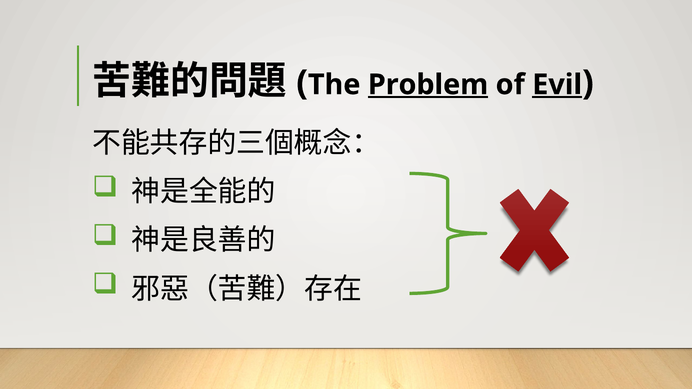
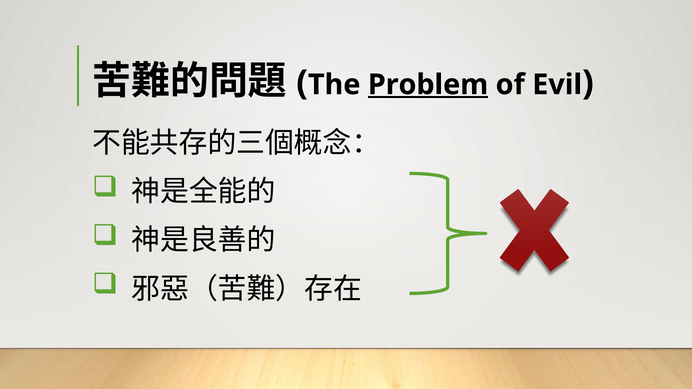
Evil underline: present -> none (557, 85)
